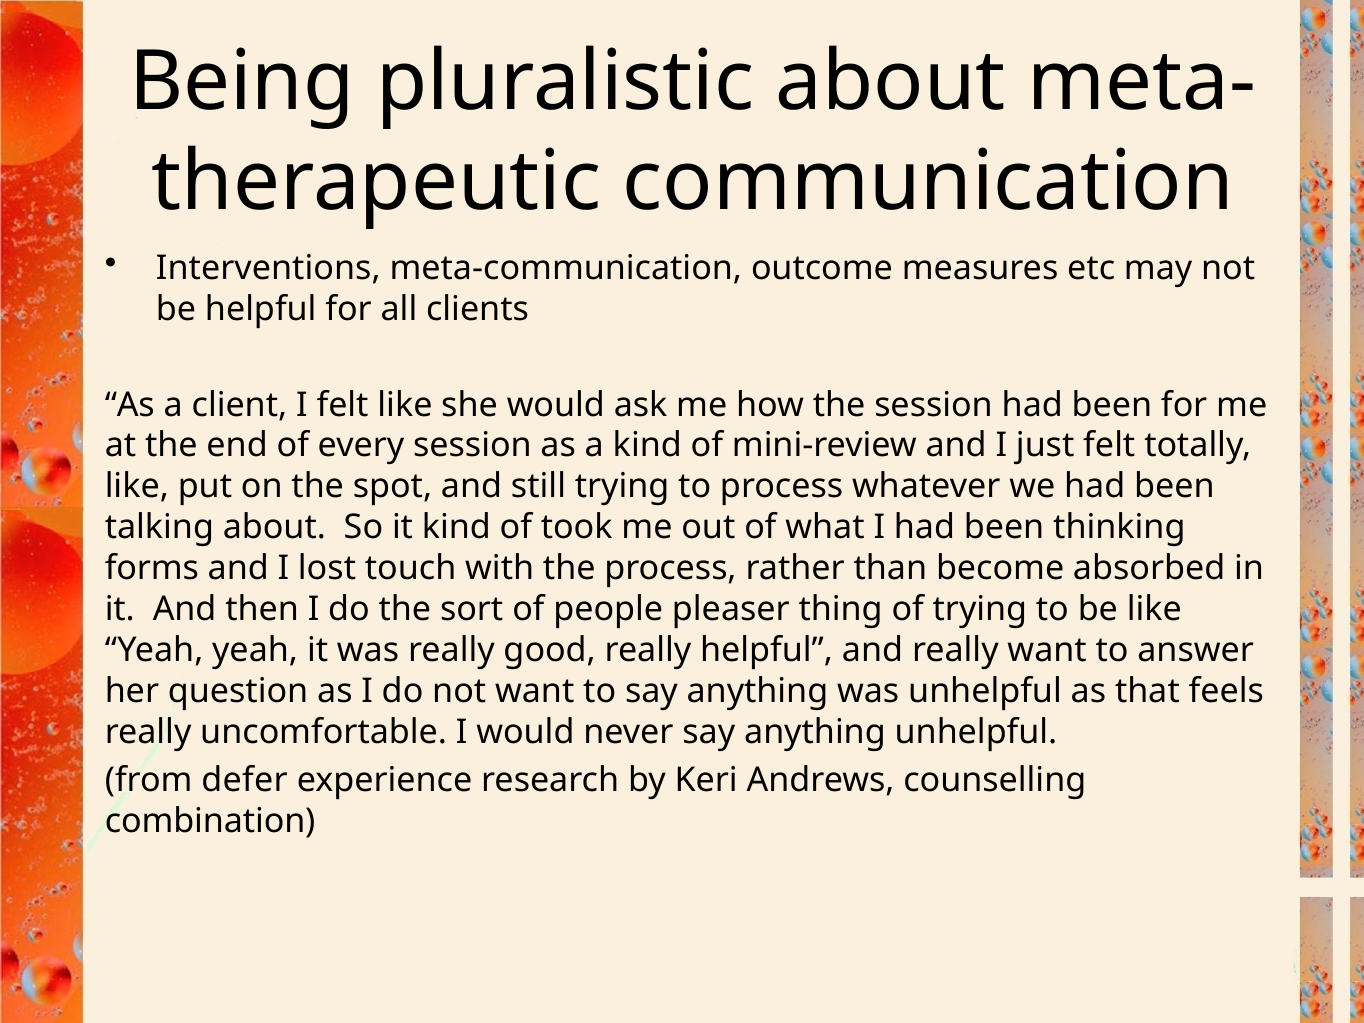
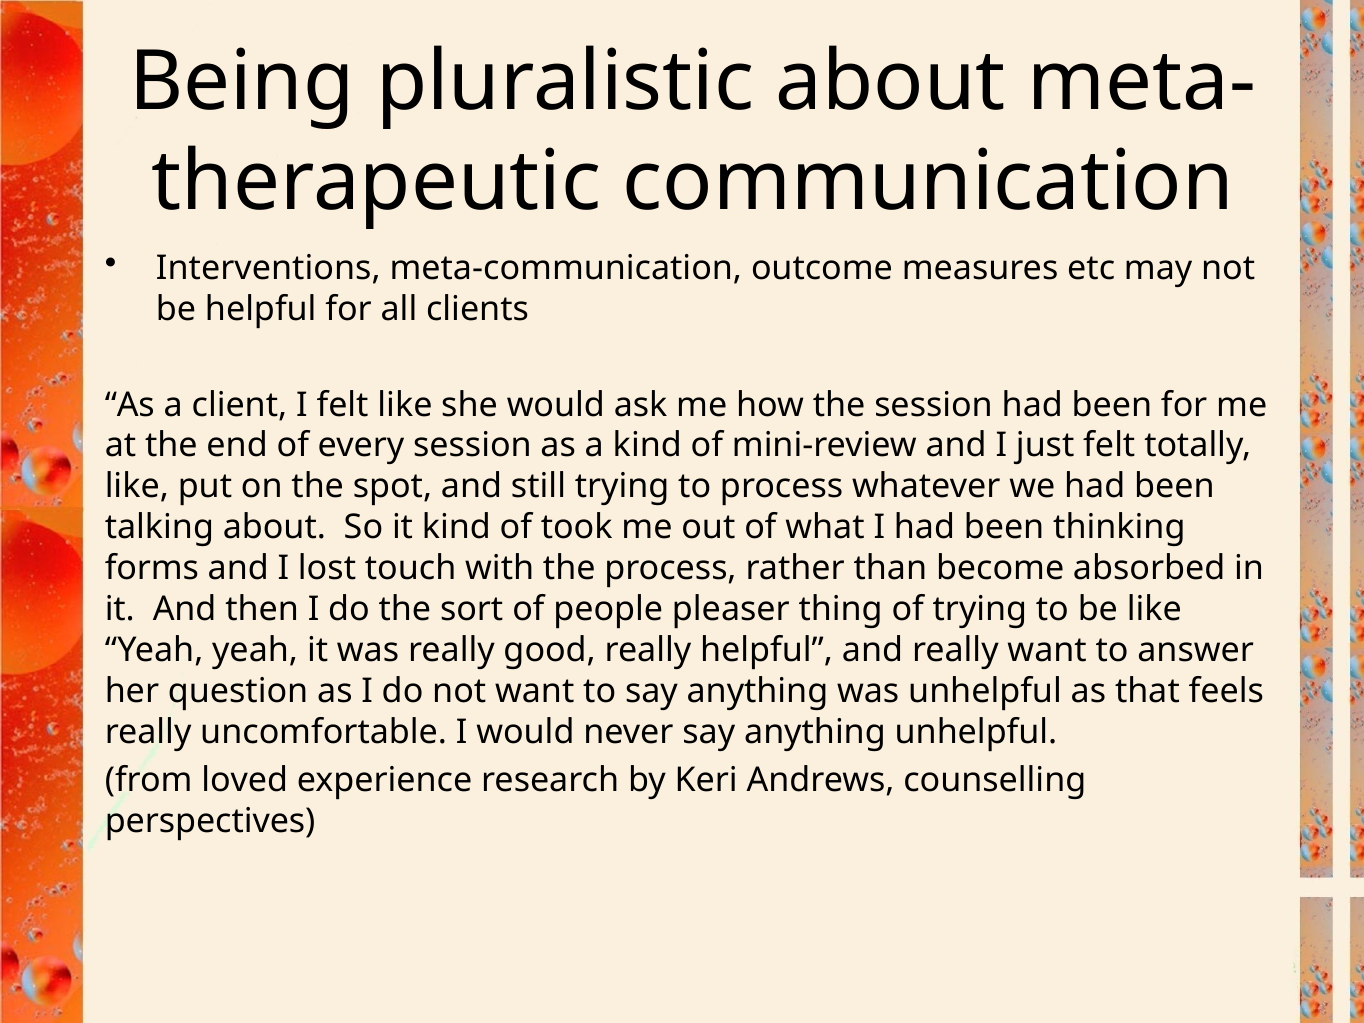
defer: defer -> loved (245, 780)
combination: combination -> perspectives (210, 821)
